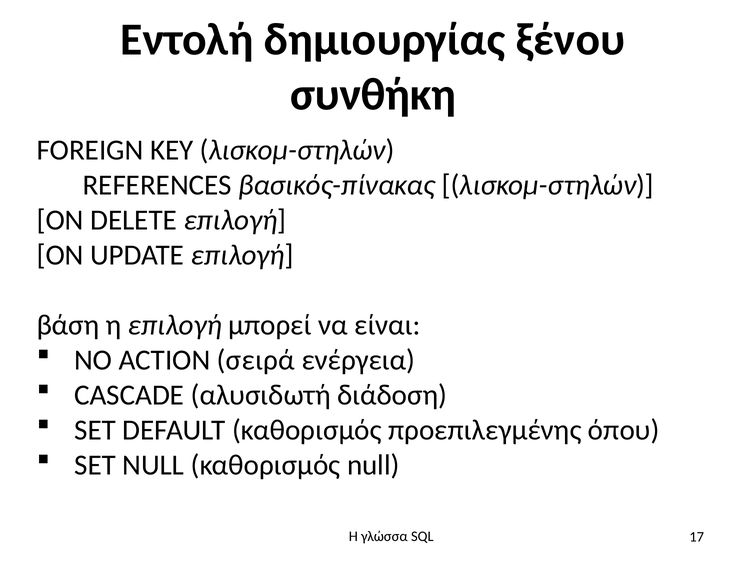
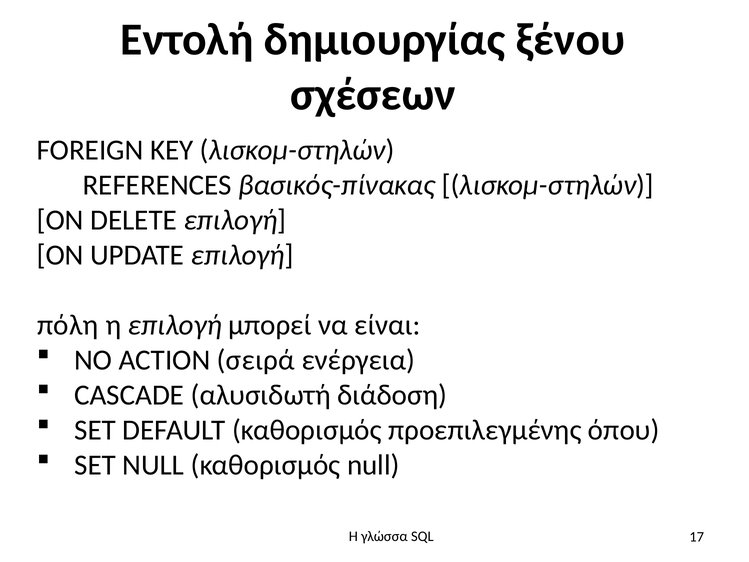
συνθήκη: συνθήκη -> σχέσεων (373, 95)
βάση: βάση -> πόλη (68, 325)
